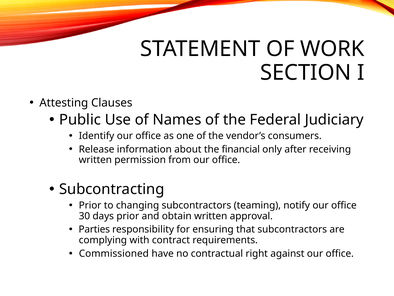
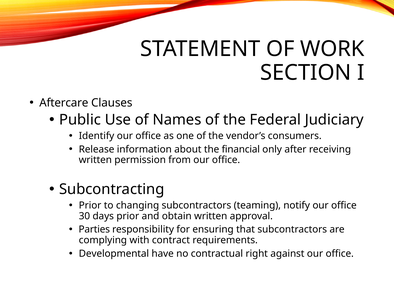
Attesting: Attesting -> Aftercare (64, 103)
Commissioned: Commissioned -> Developmental (114, 253)
